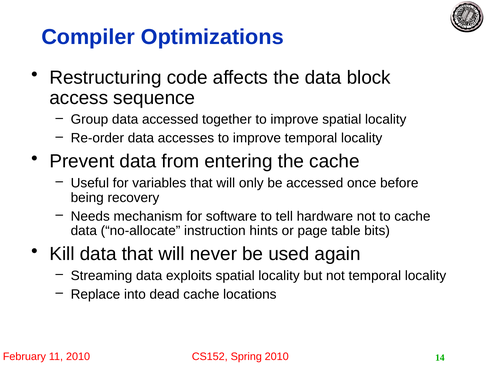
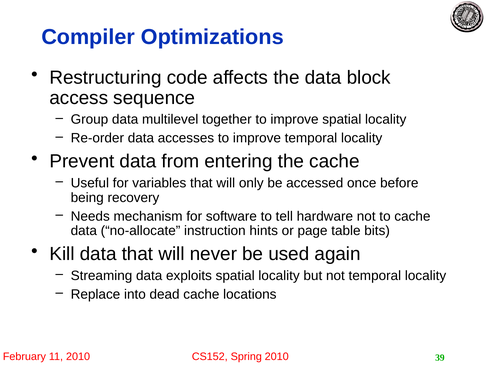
data accessed: accessed -> multilevel (170, 119)
14: 14 -> 39 (440, 357)
